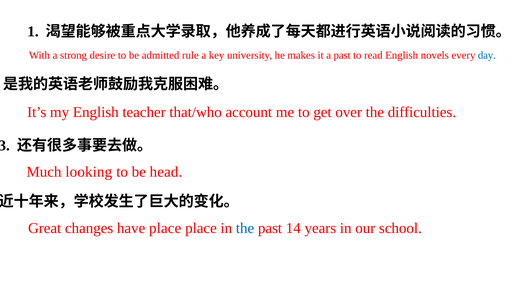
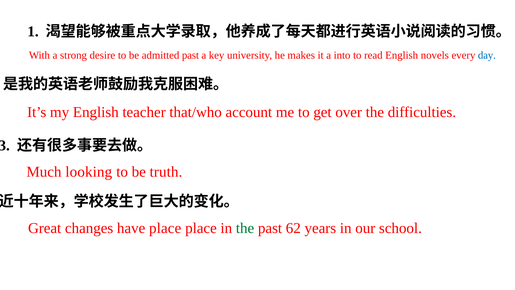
admitted rule: rule -> past (190, 55)
a past: past -> into (342, 55)
head: head -> truth (166, 172)
the colour: blue -> green (245, 228)
14: 14 -> 62 (293, 228)
